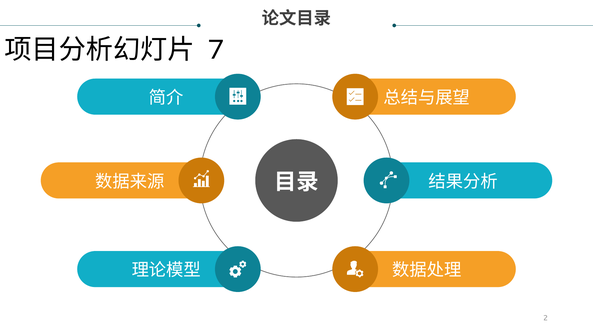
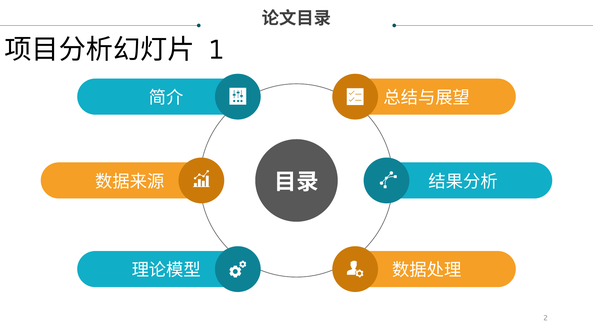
7: 7 -> 1 (216, 50)
